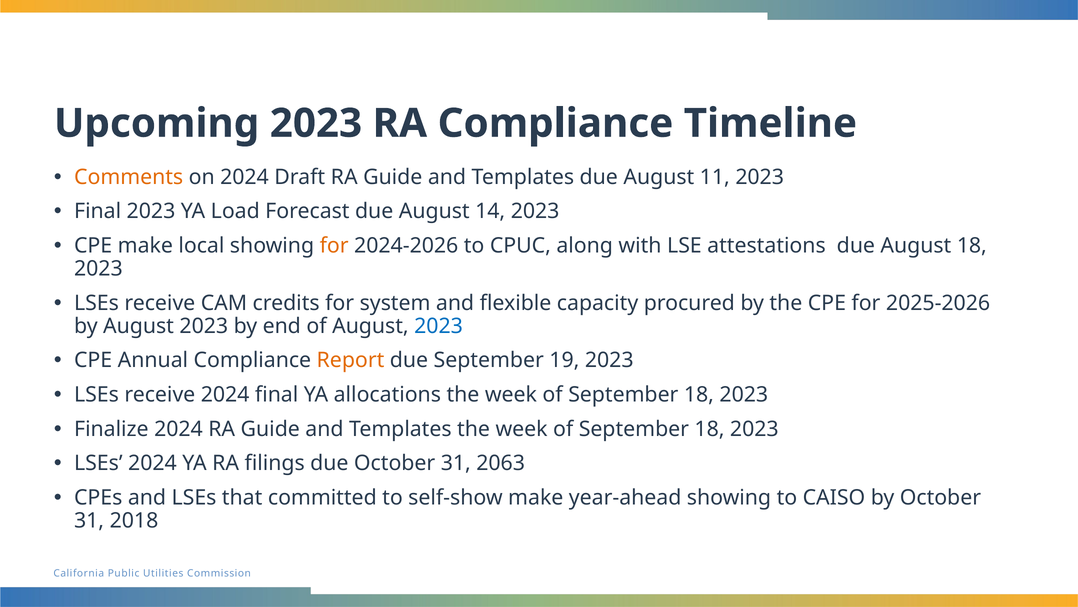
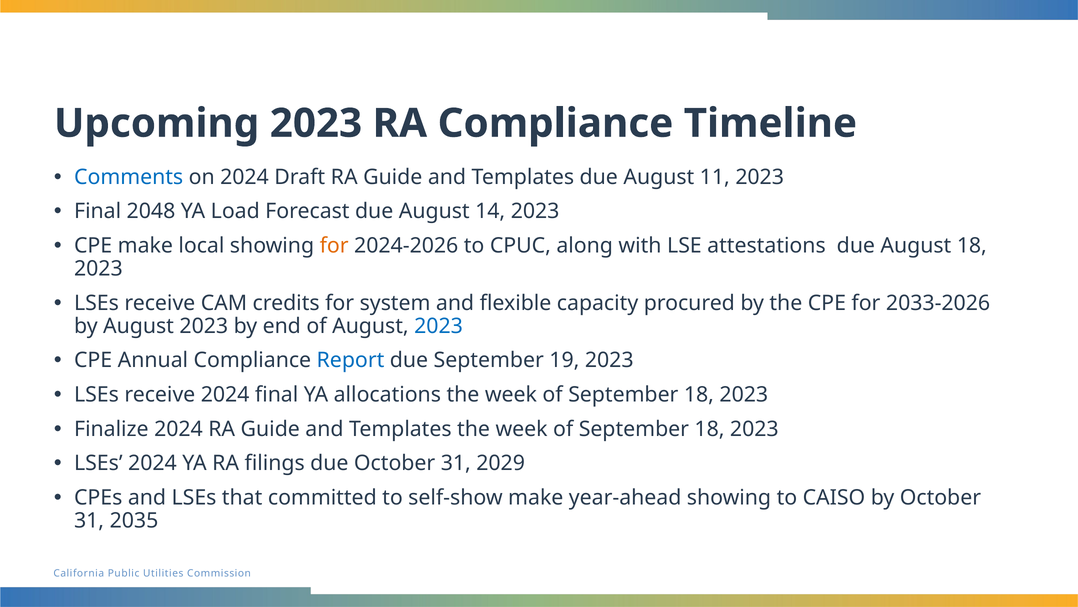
Comments colour: orange -> blue (129, 177)
Final 2023: 2023 -> 2048 (151, 211)
2025-2026: 2025-2026 -> 2033-2026 (938, 303)
Report colour: orange -> blue (350, 360)
2063: 2063 -> 2029 (501, 463)
2018: 2018 -> 2035 (134, 520)
